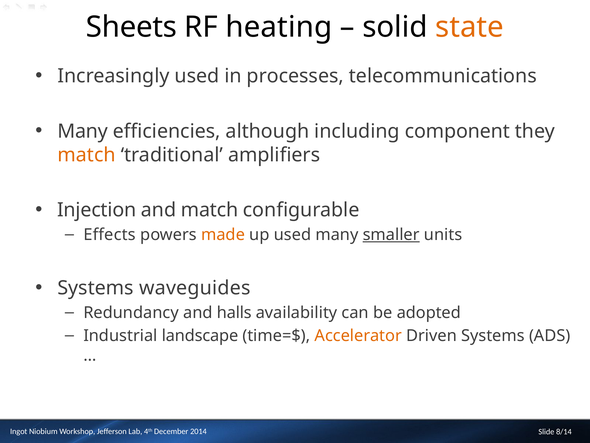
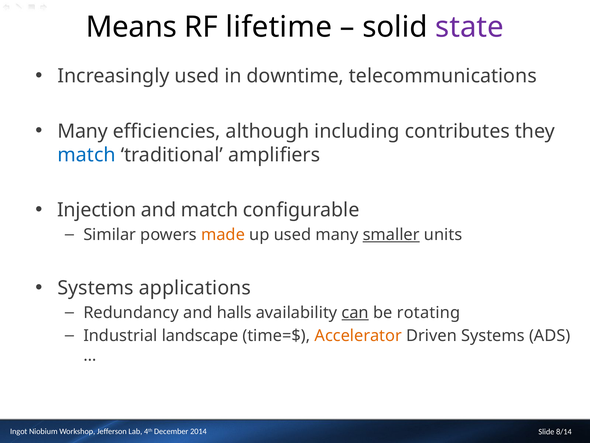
Sheets: Sheets -> Means (131, 27)
heating: heating -> lifetime (279, 27)
state colour: orange -> purple (470, 27)
processes: processes -> downtime (295, 76)
component: component -> contributes (457, 131)
match colour: orange -> blue (87, 155)
Effects: Effects -> Similar (110, 234)
waveguides: waveguides -> applications (195, 288)
can underline: none -> present (355, 312)
adopted: adopted -> rotating (429, 312)
